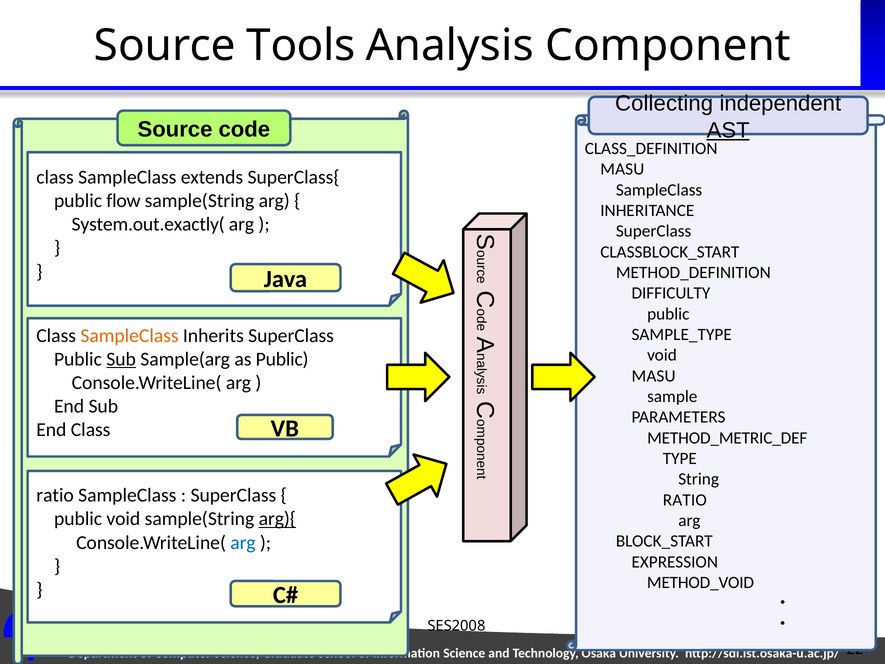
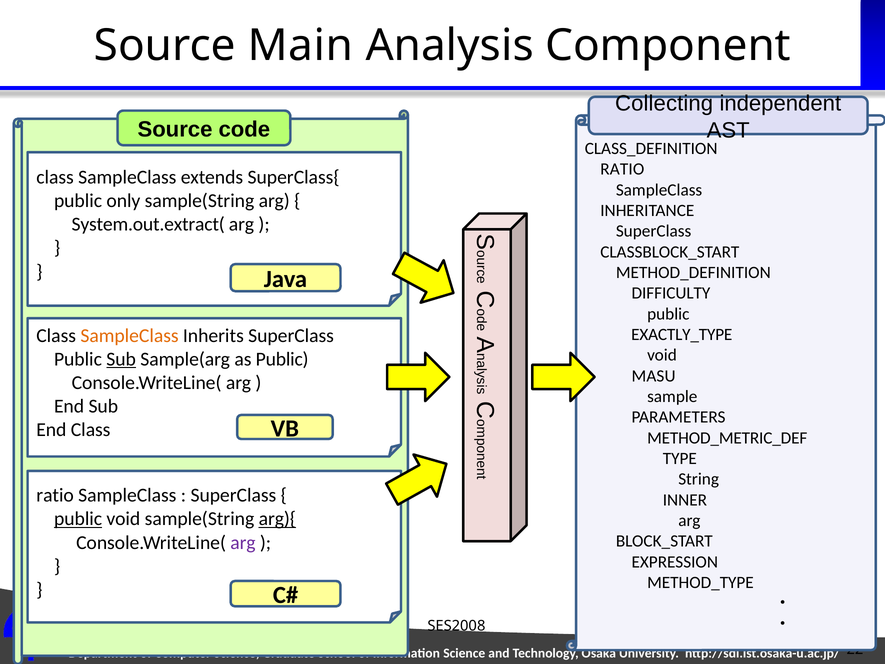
Tools: Tools -> Main (300, 46)
AST underline: present -> none (728, 130)
MASU: MASU -> RATIO (622, 169)
flow: flow -> only (123, 201)
System.out.exactly(: System.out.exactly( -> System.out.extract( (148, 224)
SAMPLE_TYPE: SAMPLE_TYPE -> EXACTLY_TYPE (682, 334)
RATIO: RATIO -> INNER (685, 500)
public underline: none -> present (78, 519)
arg colour: blue -> purple (243, 542)
METHOD_VOID: METHOD_VOID -> METHOD_TYPE (700, 582)
